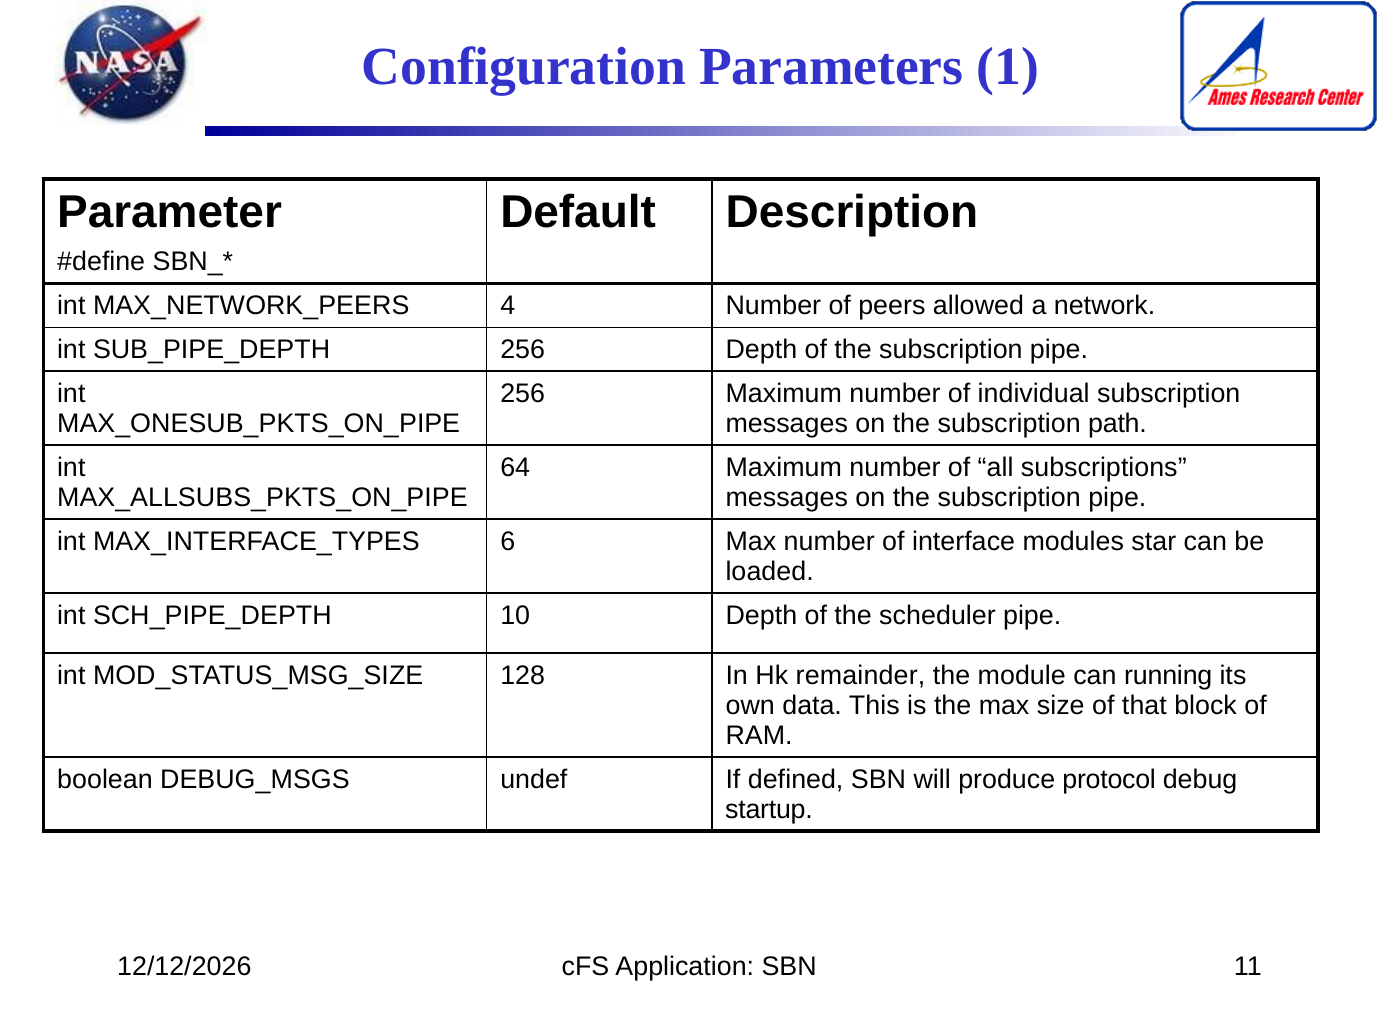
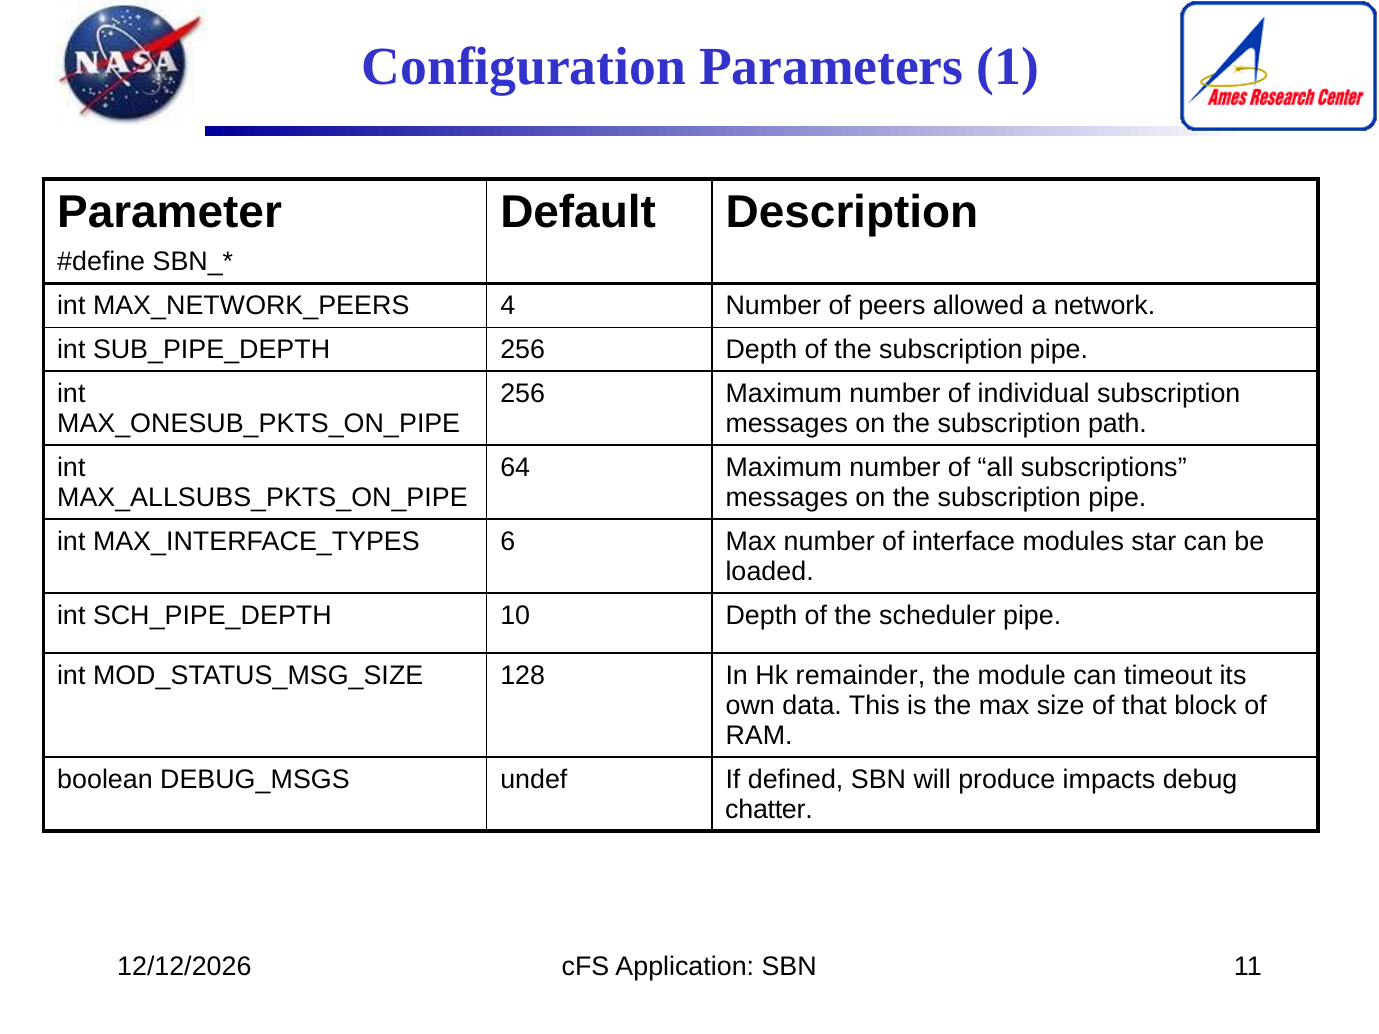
running: running -> timeout (1168, 675)
protocol: protocol -> impacts (1109, 780)
startup: startup -> chatter (769, 810)
